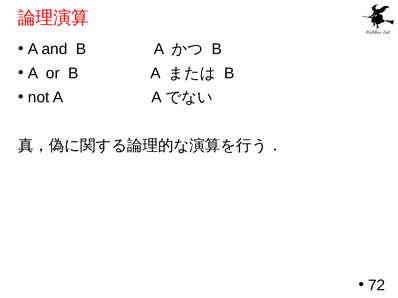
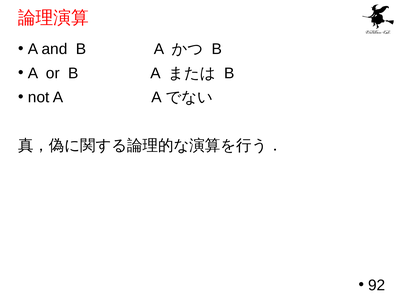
72: 72 -> 92 (377, 286)
